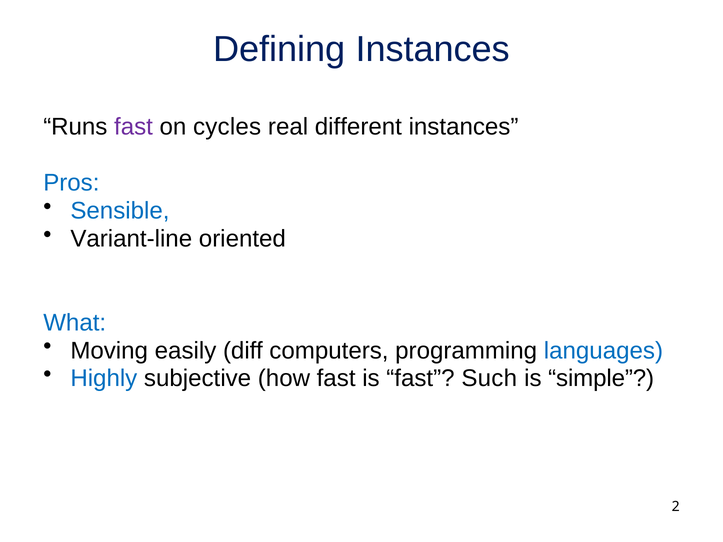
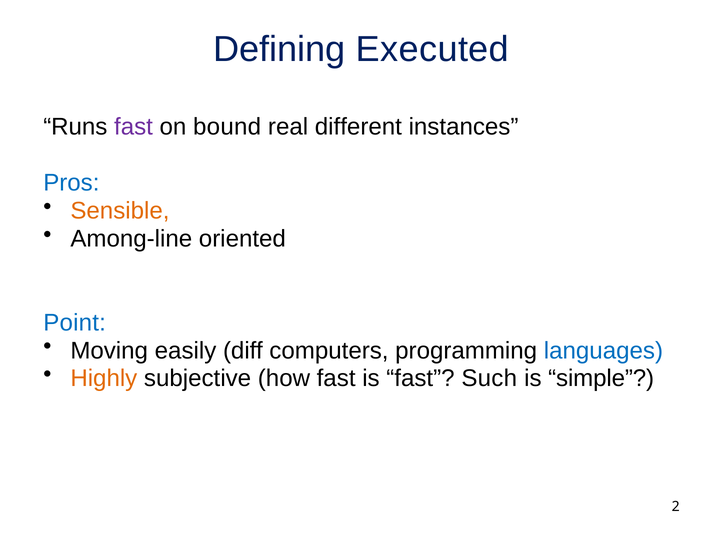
Defining Instances: Instances -> Executed (432, 49)
cycles: cycles -> bound (227, 127)
Sensible colour: blue -> orange (120, 211)
Variant-line: Variant-line -> Among-line (131, 239)
What: What -> Point (75, 323)
Highly colour: blue -> orange (104, 379)
